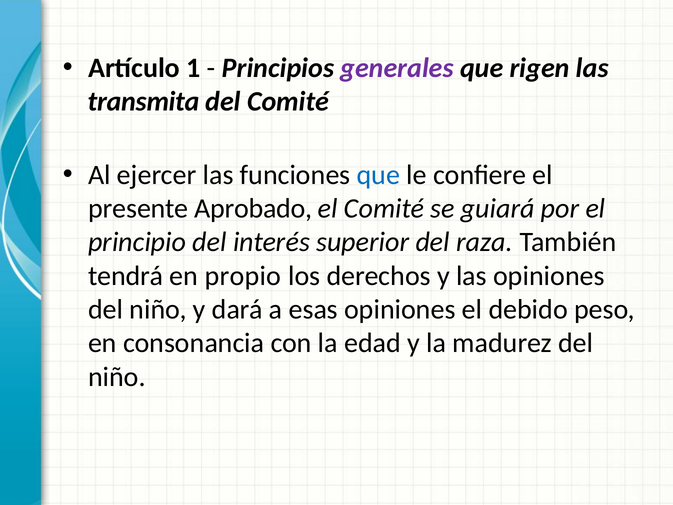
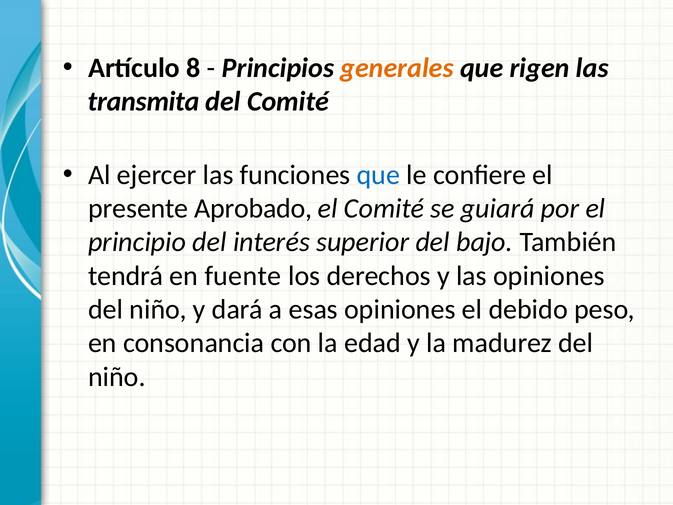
1: 1 -> 8 (193, 68)
generales colour: purple -> orange (397, 68)
raza: raza -> bajo (485, 242)
propio: propio -> fuente (243, 276)
